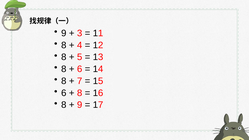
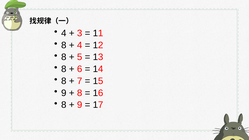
9: 9 -> 4 (64, 33)
6: 6 -> 9 (64, 93)
